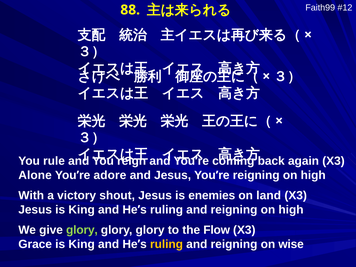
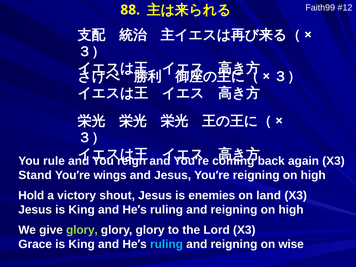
Alone: Alone -> Stand (35, 175)
adore: adore -> wings (110, 175)
With: With -> Hold (31, 195)
Flow: Flow -> Lord (217, 230)
ruling colour: yellow -> light blue (167, 244)
